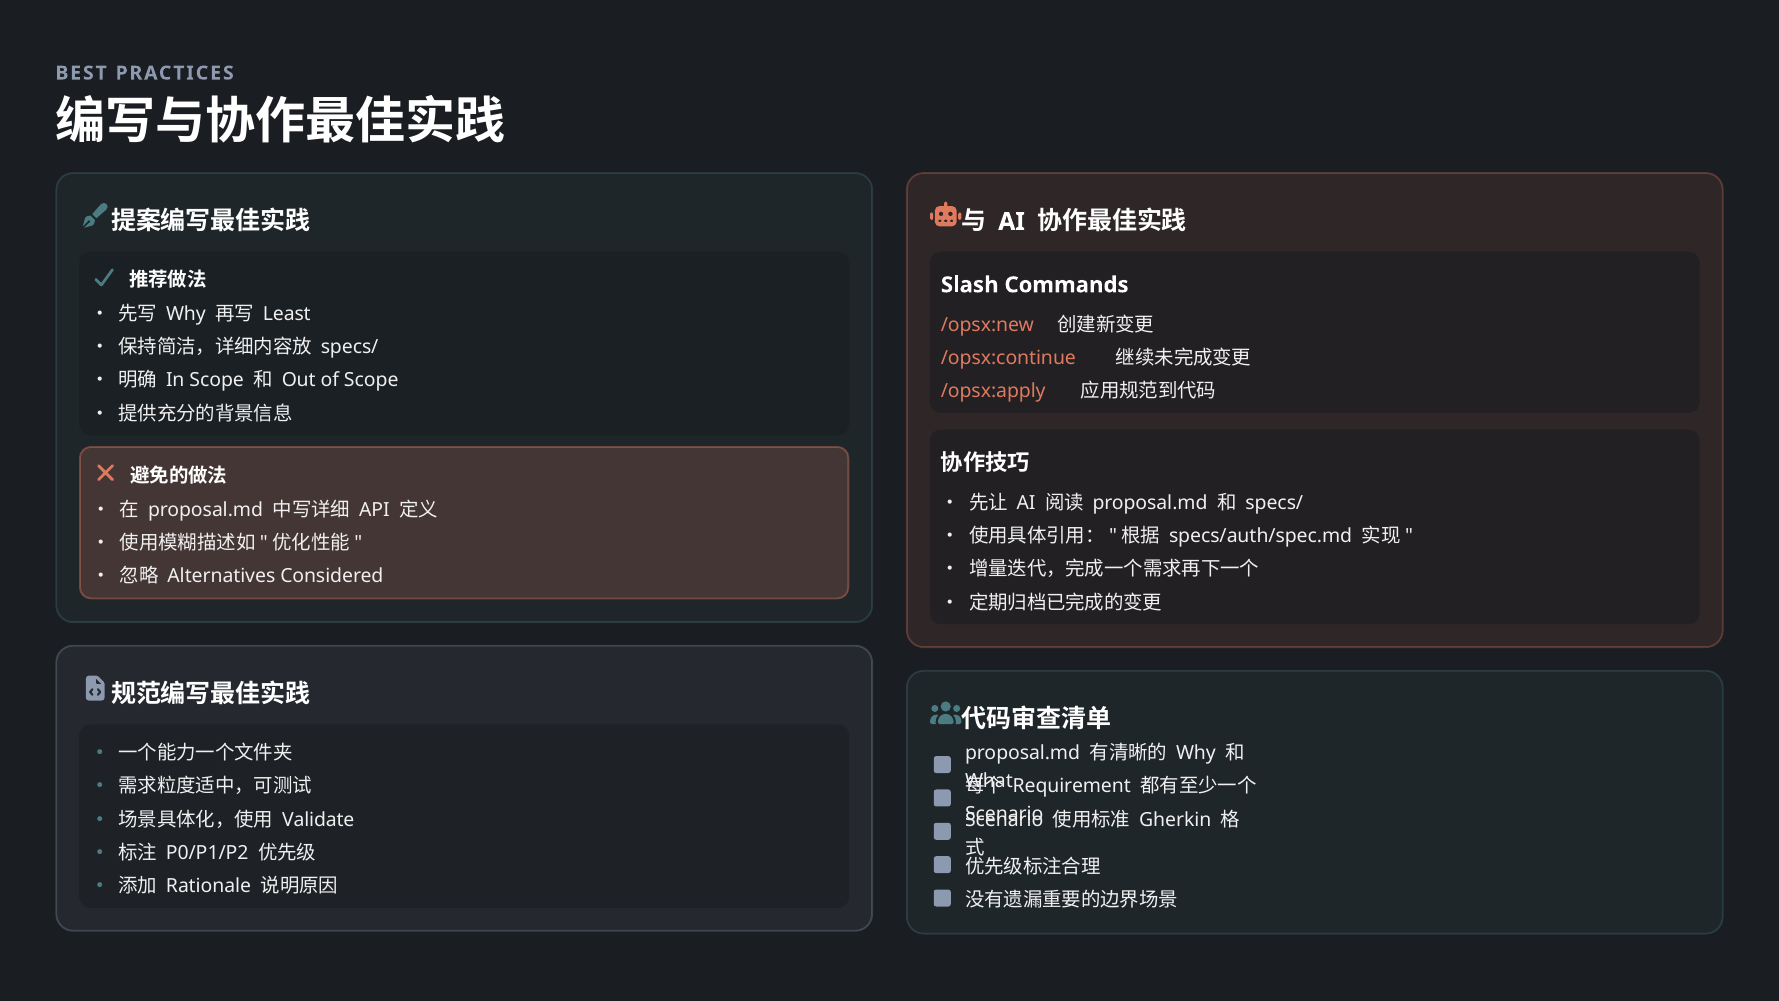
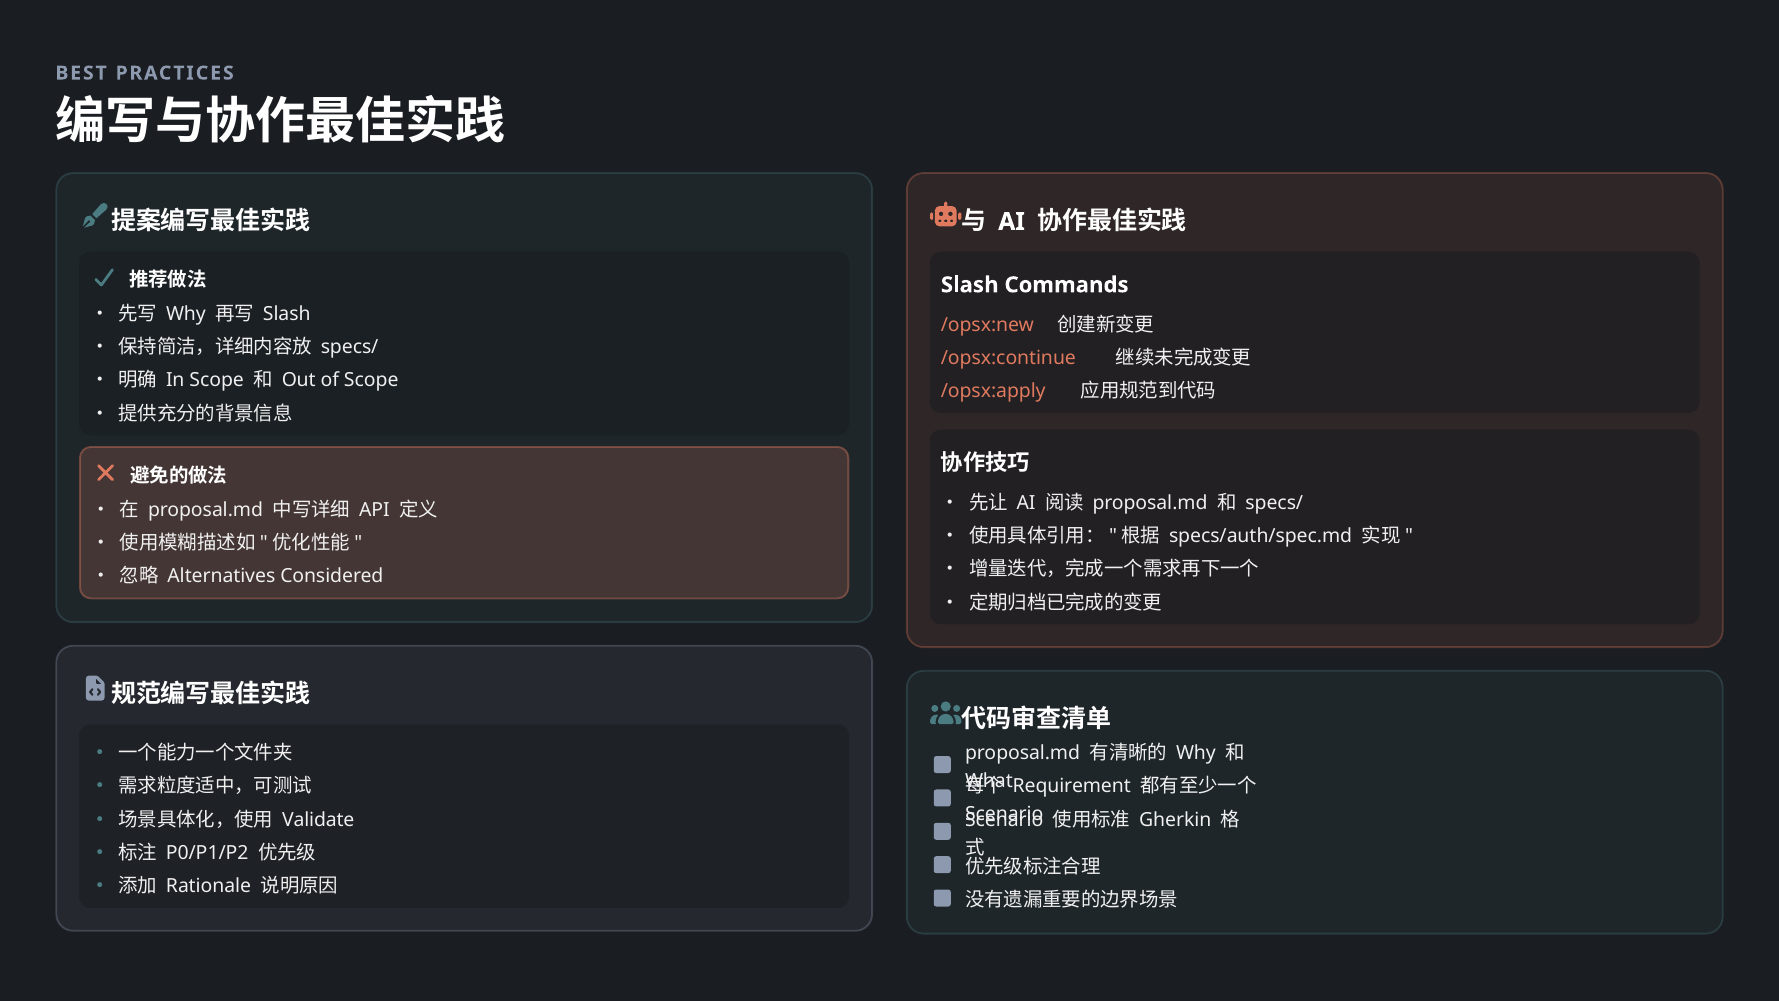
Least: Least -> Slash (287, 314)
